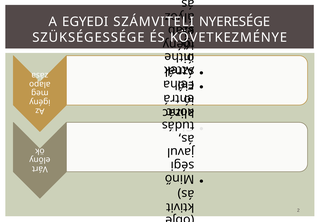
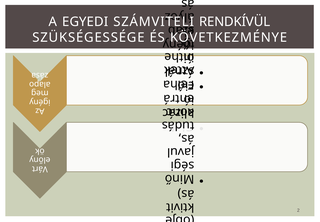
NYERESÉGE: NYERESÉGE -> RENDKÍVÜL (235, 22)
